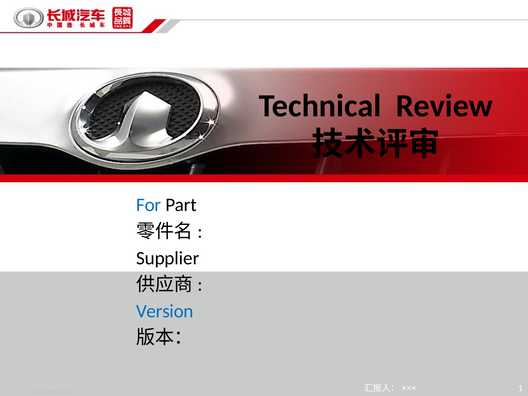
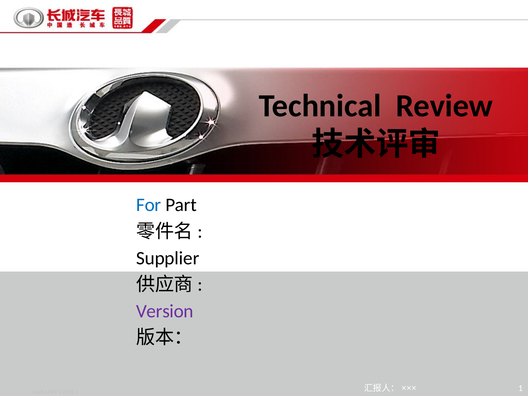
Version colour: blue -> purple (165, 311)
